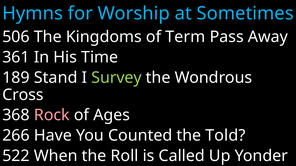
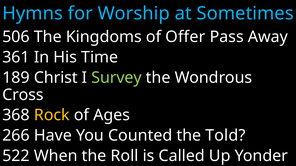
Term: Term -> Offer (185, 37)
Stand: Stand -> Christ (56, 78)
Rock colour: pink -> yellow (52, 115)
